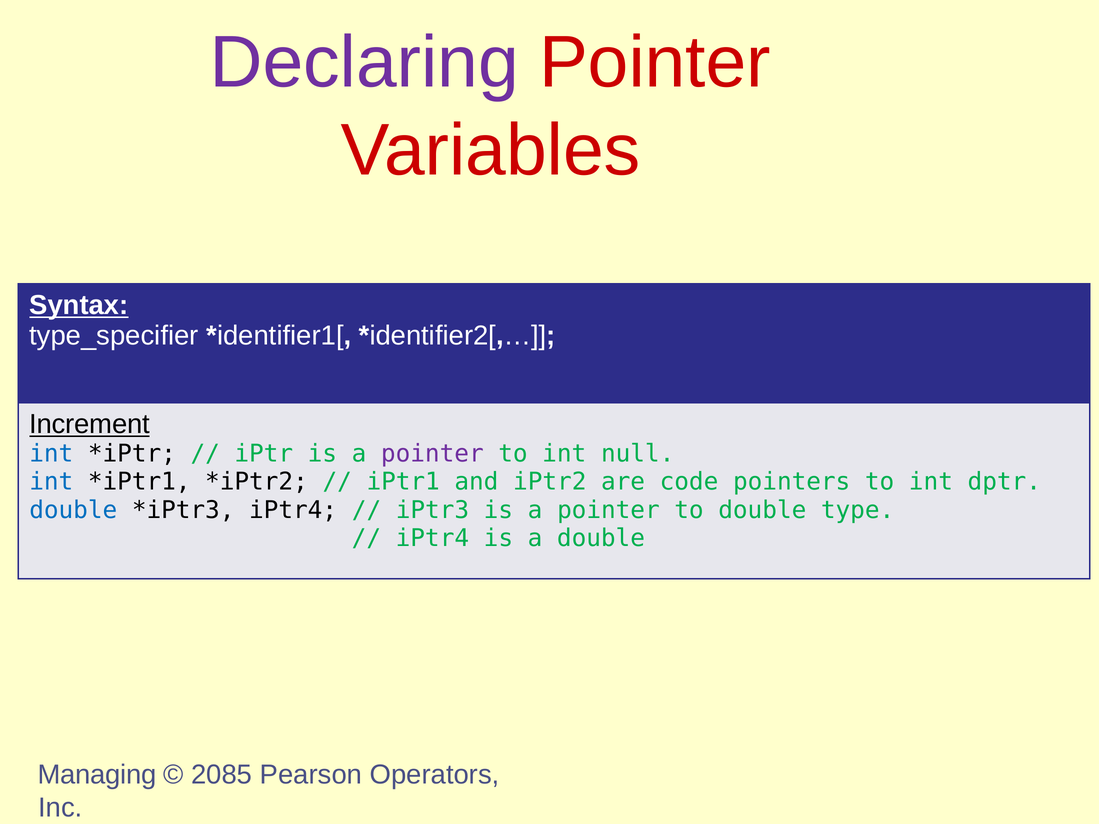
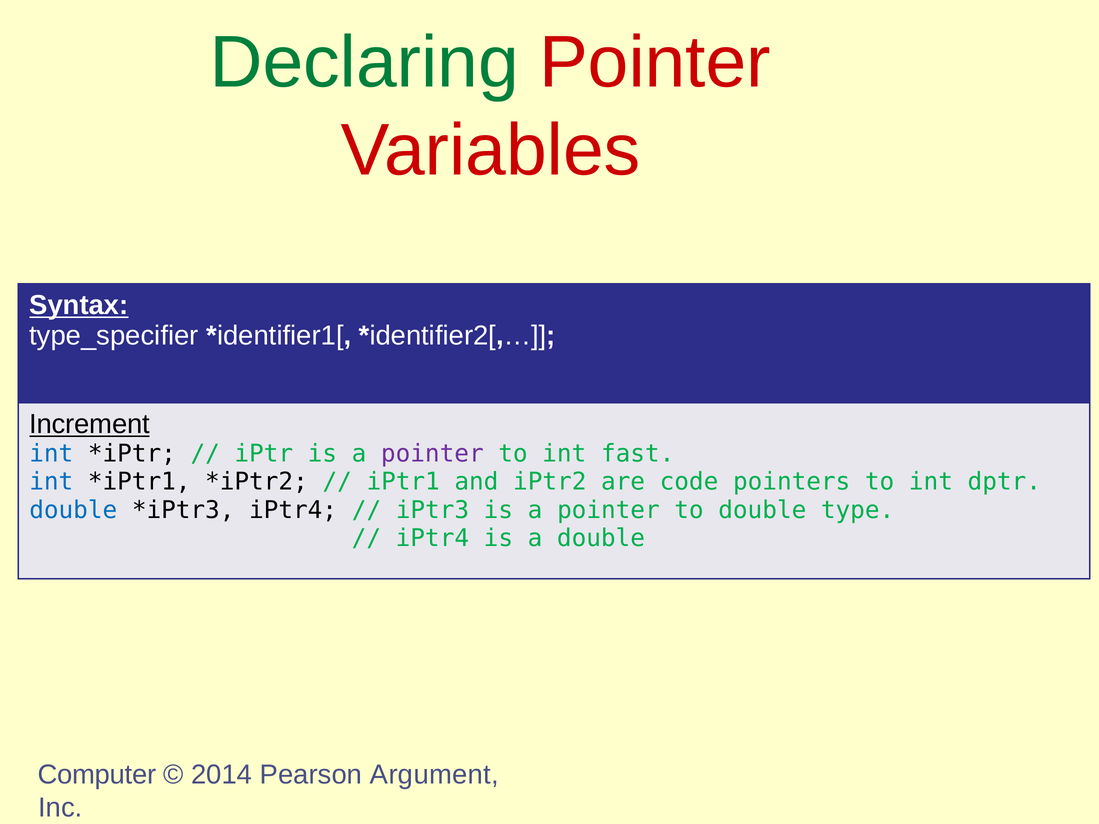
Declaring colour: purple -> green (364, 63)
null: null -> fast (638, 454)
Managing: Managing -> Computer (97, 775)
2085: 2085 -> 2014 (222, 775)
Operators: Operators -> Argument (434, 775)
